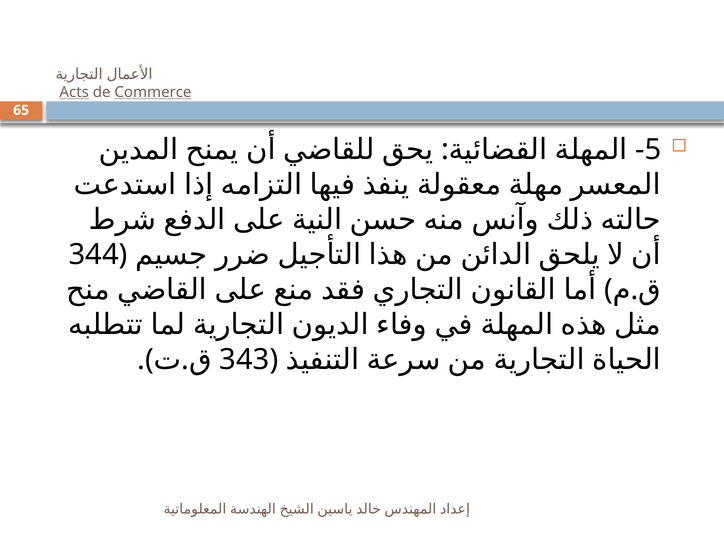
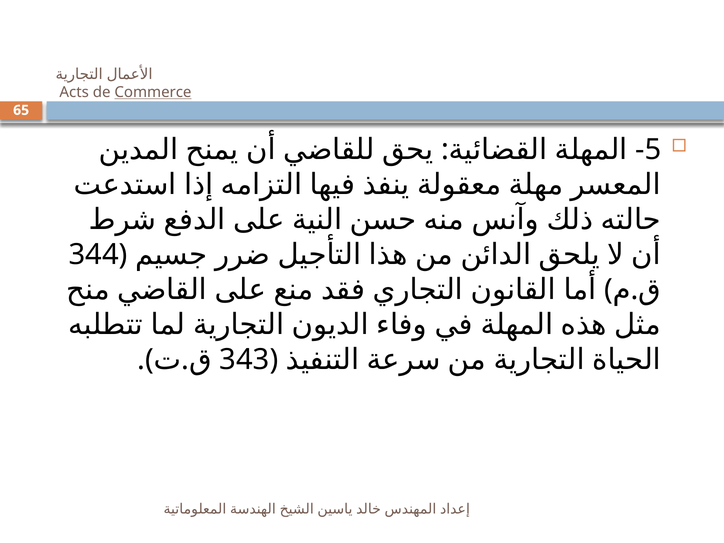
Acts underline: present -> none (74, 92)
